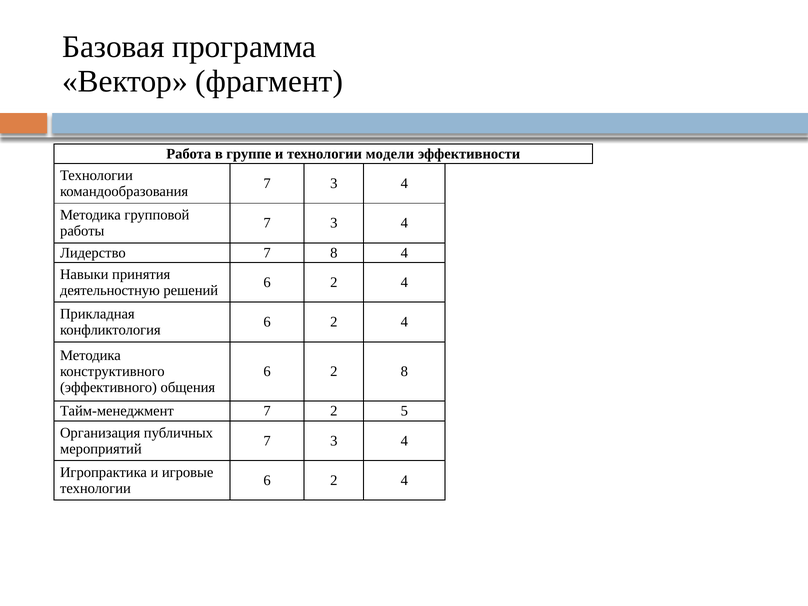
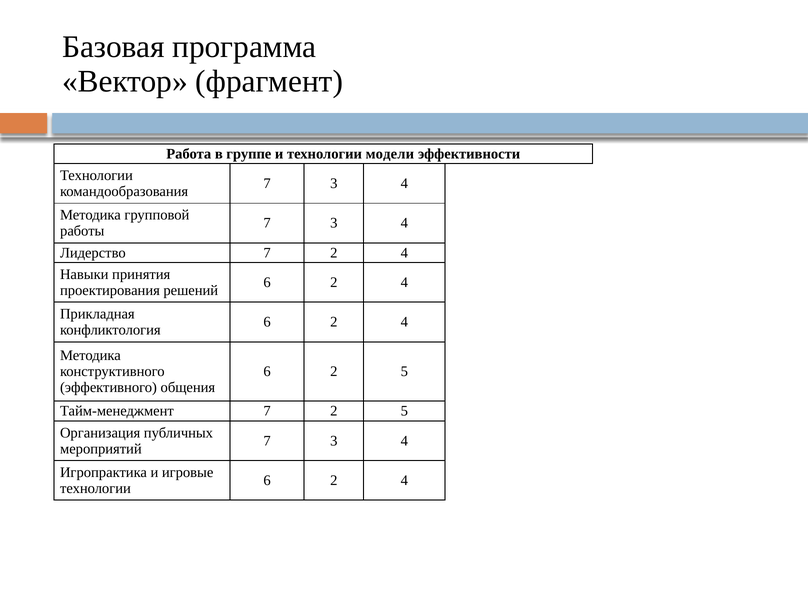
Лидерство 7 8: 8 -> 2 (334, 253)
деятельностную: деятельностную -> проектирования (110, 291)
6 2 8: 8 -> 5 (404, 372)
